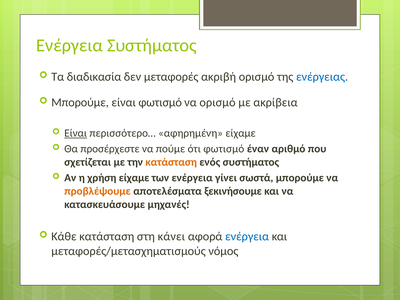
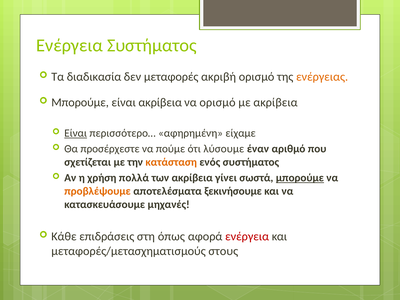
ενέργειας colour: blue -> orange (322, 77)
είναι φωτισμό: φωτισμό -> ακρίβεια (160, 103)
ότι φωτισμό: φωτισμό -> λύσουμε (224, 149)
χρήση είχαμε: είχαμε -> πολλά (134, 178)
των ενέργεια: ενέργεια -> ακρίβεια (192, 178)
μπορούμε underline: none -> present (300, 178)
Κάθε κατάσταση: κατάσταση -> επιδράσεις (107, 237)
κάνει: κάνει -> όπως (171, 237)
ενέργεια colour: blue -> red (247, 237)
νόμος: νόμος -> στους (223, 251)
